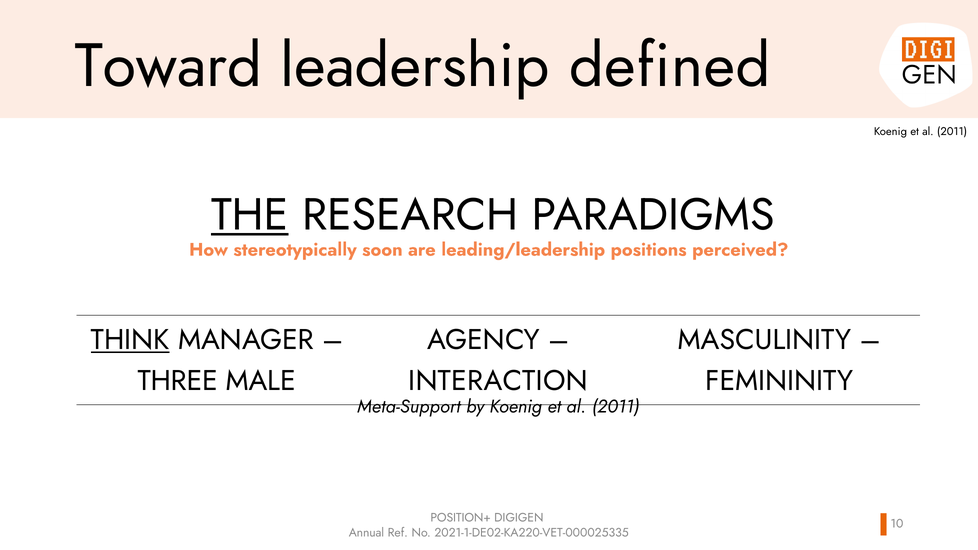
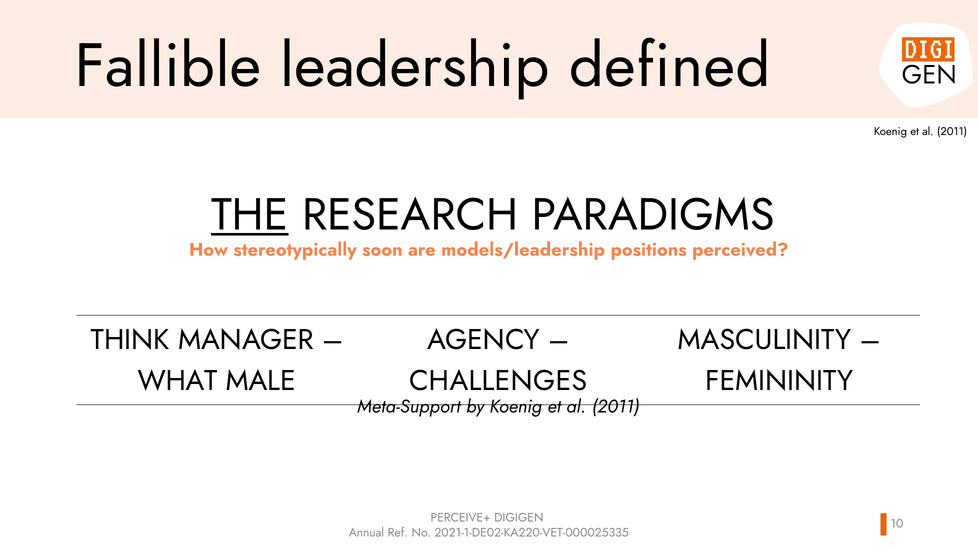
Toward: Toward -> Fallible (168, 66)
leading/leadership: leading/leadership -> models/leadership (523, 250)
THINK underline: present -> none (130, 340)
THREE: THREE -> WHAT (178, 381)
INTERACTION: INTERACTION -> CHALLENGES (498, 381)
POSITION+: POSITION+ -> PERCEIVE+ (461, 518)
